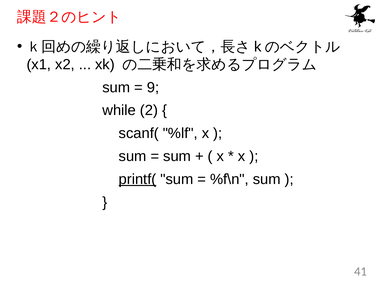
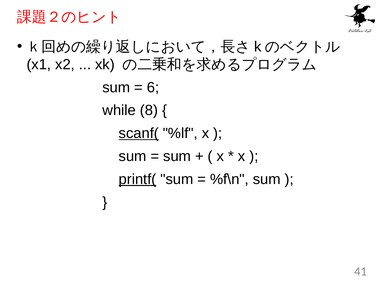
9: 9 -> 6 (153, 88)
2: 2 -> 8 (149, 110)
scanf( underline: none -> present (139, 133)
